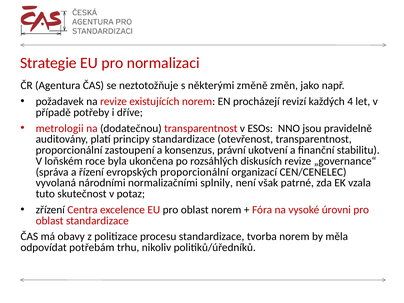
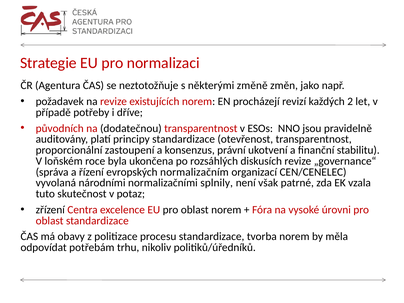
4: 4 -> 2 (350, 101)
metrologii: metrologii -> původních (60, 128)
evropských proporcionální: proporcionální -> normalizačním (194, 172)
